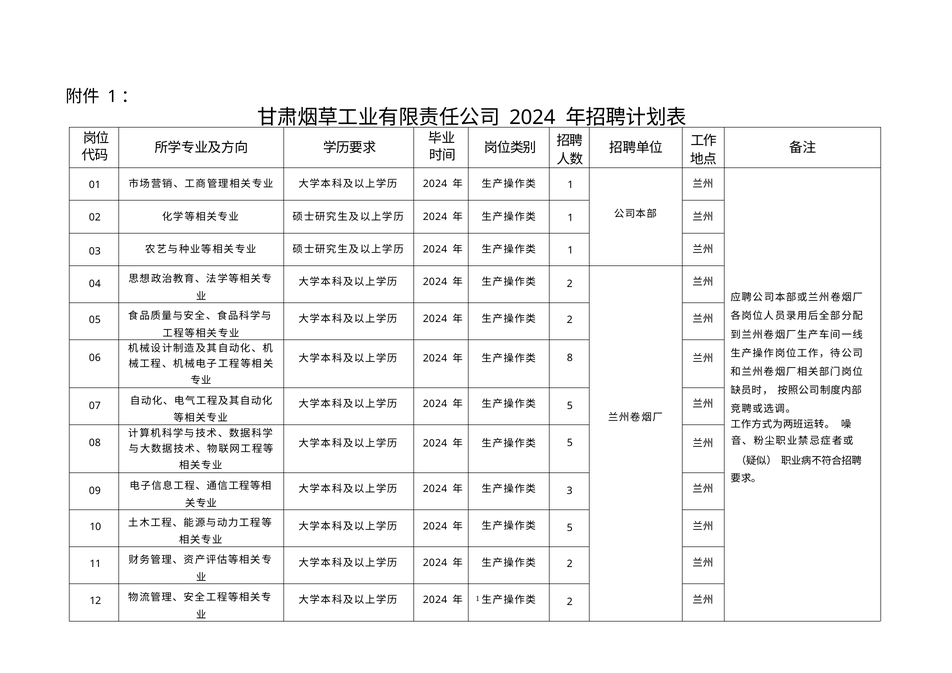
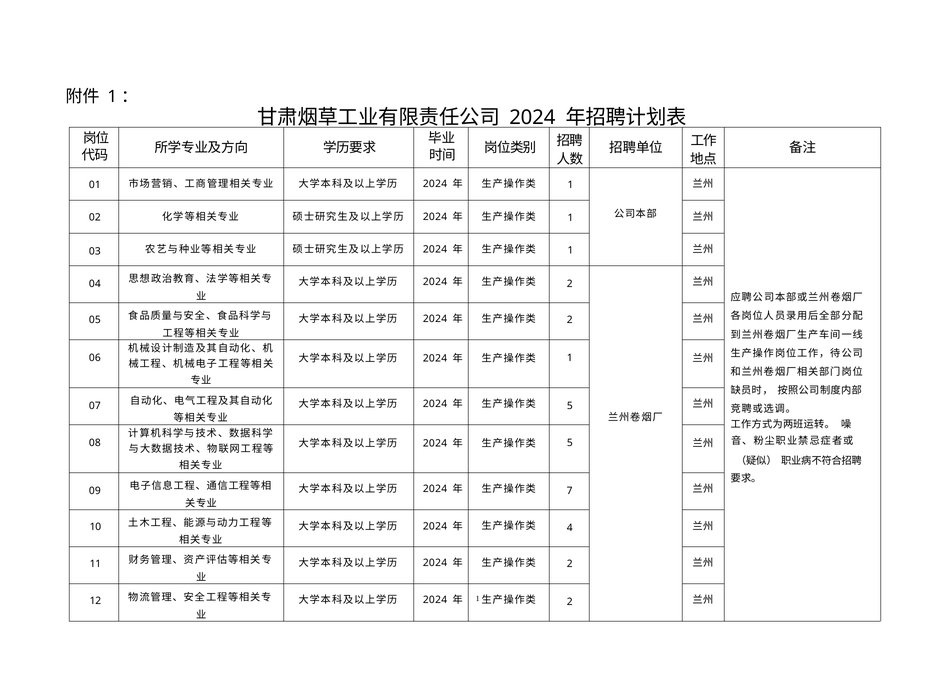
8: 8 -> 1 (570, 358)
3: 3 -> 7 (570, 491)
5: 5 -> 4 (570, 528)
